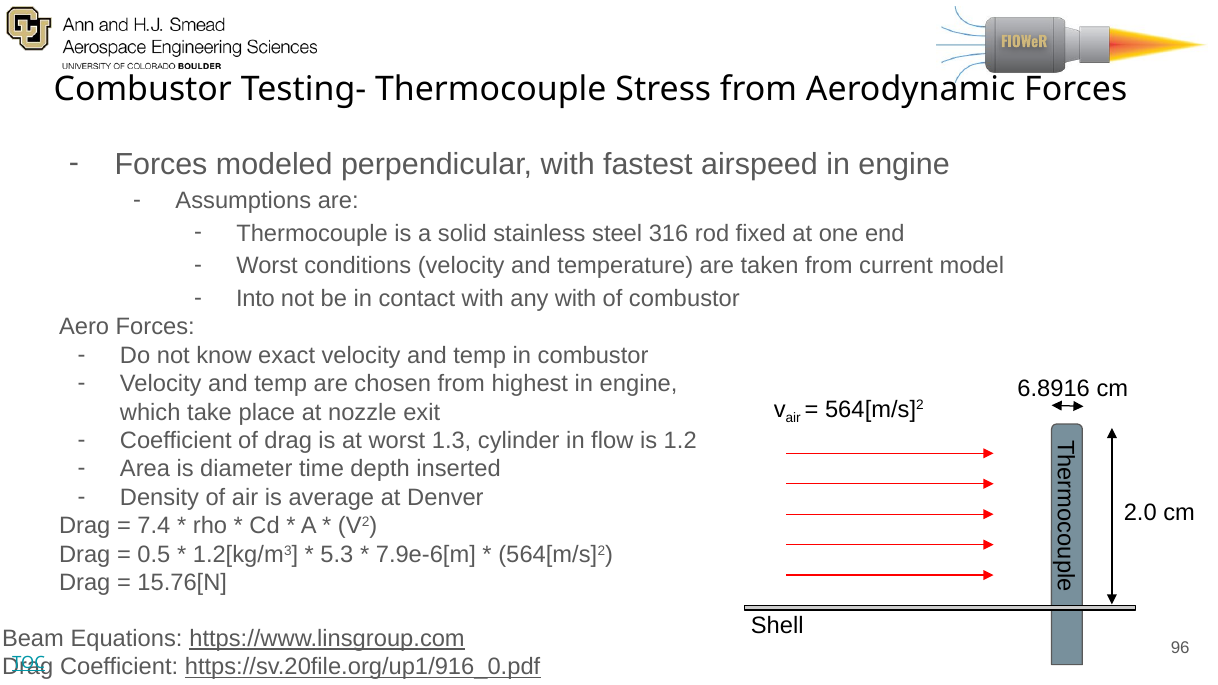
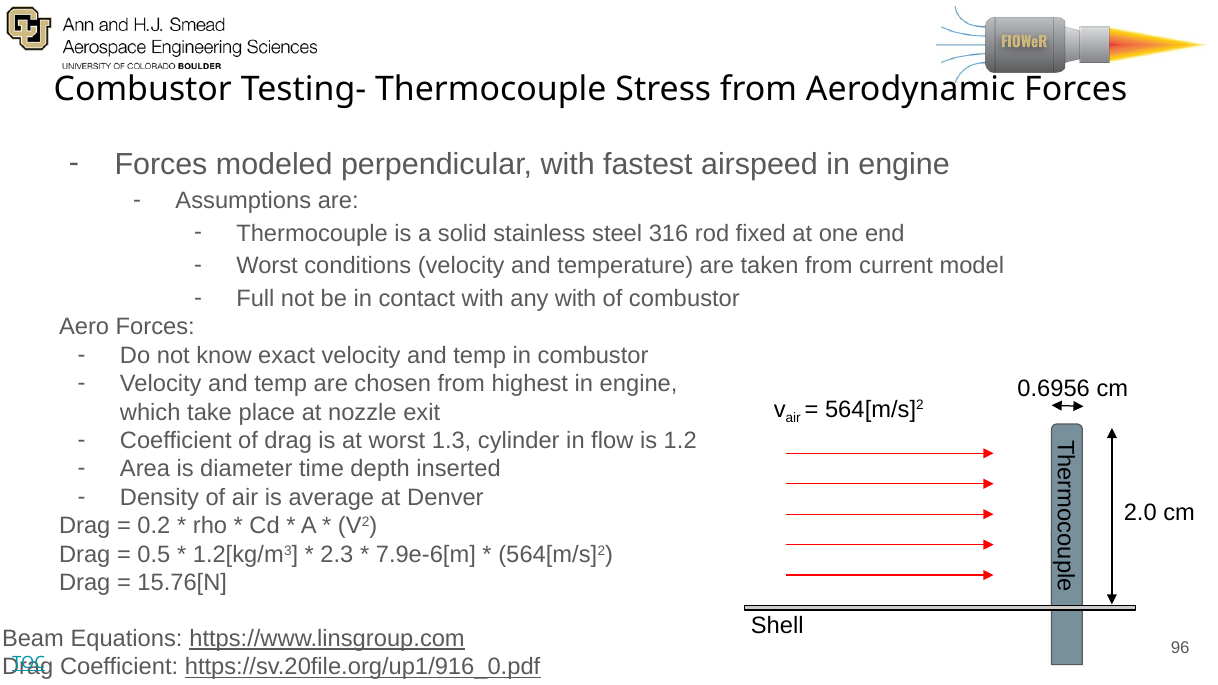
Into: Into -> Full (255, 299)
6.8916: 6.8916 -> 0.6956 (1054, 389)
7.4: 7.4 -> 0.2 (154, 526)
5.3: 5.3 -> 2.3 (337, 555)
